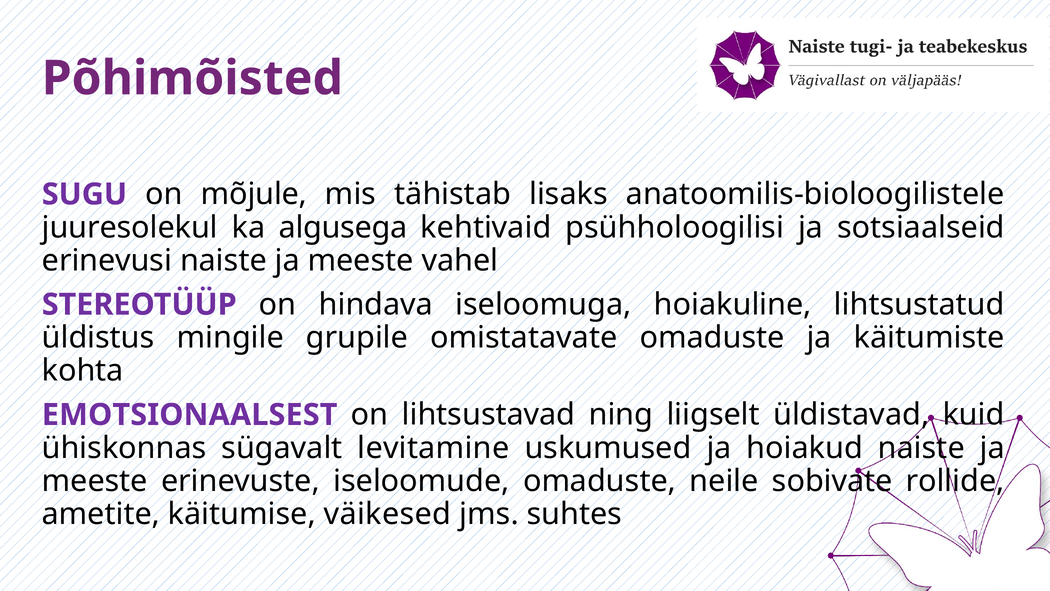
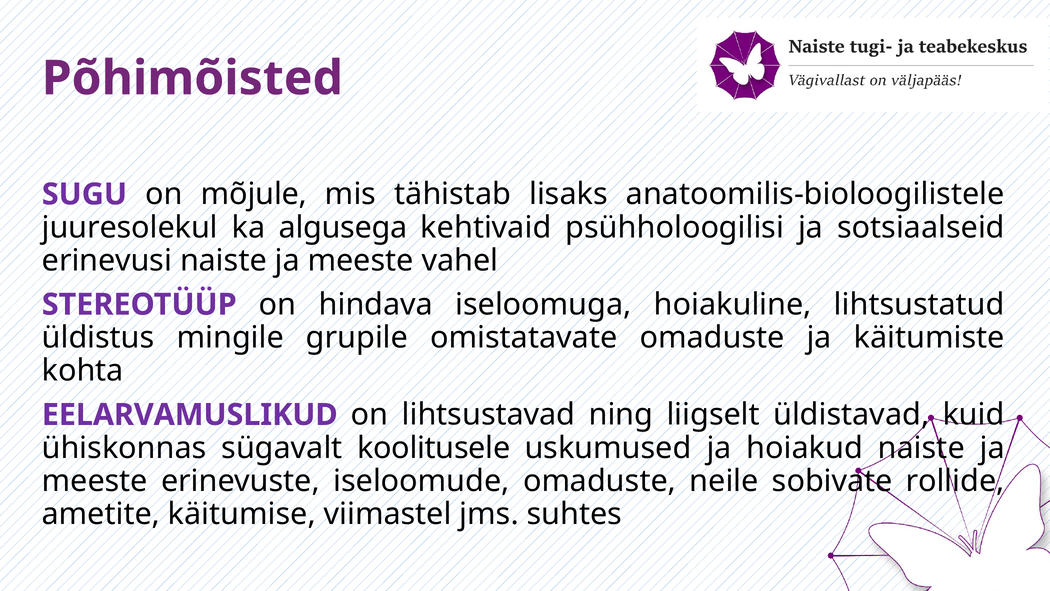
EMOTSIONAALSEST: EMOTSIONAALSEST -> EELARVAMUSLIKUD (190, 415)
levitamine: levitamine -> koolitusele (434, 448)
väikesed: väikesed -> viimastel (388, 514)
